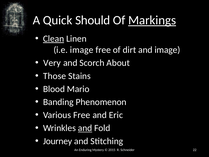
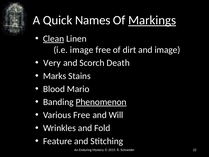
Should: Should -> Names (93, 20)
About: About -> Death (118, 63)
Those: Those -> Marks (55, 76)
Phenomenon underline: none -> present (101, 102)
Eric: Eric -> Will (116, 115)
and underline: present -> none (85, 128)
Journey: Journey -> Feature (58, 141)
